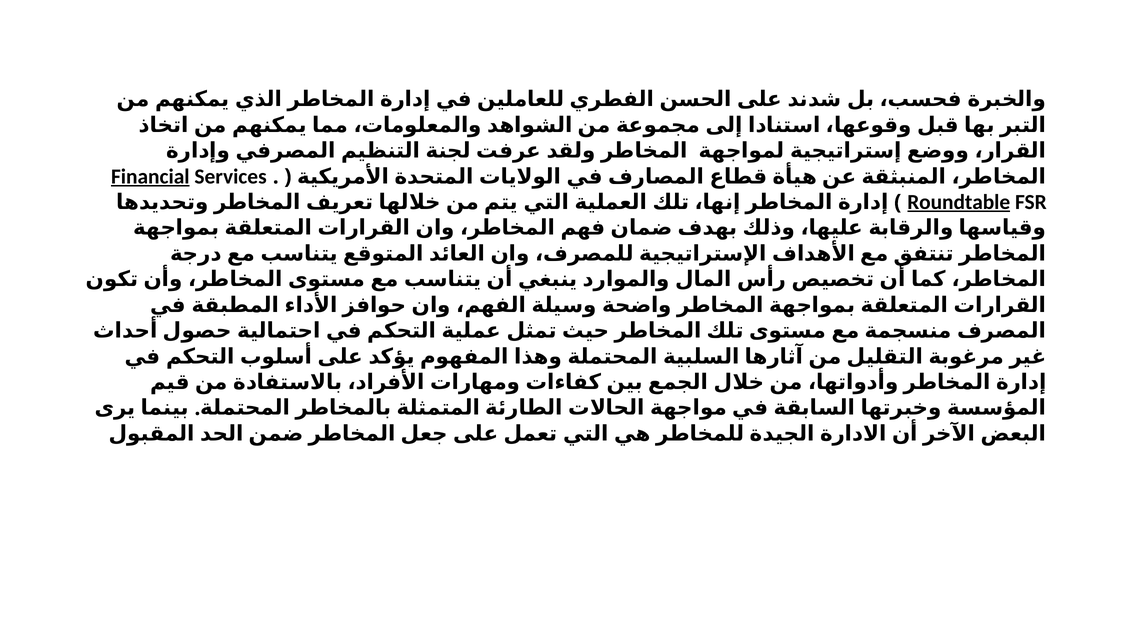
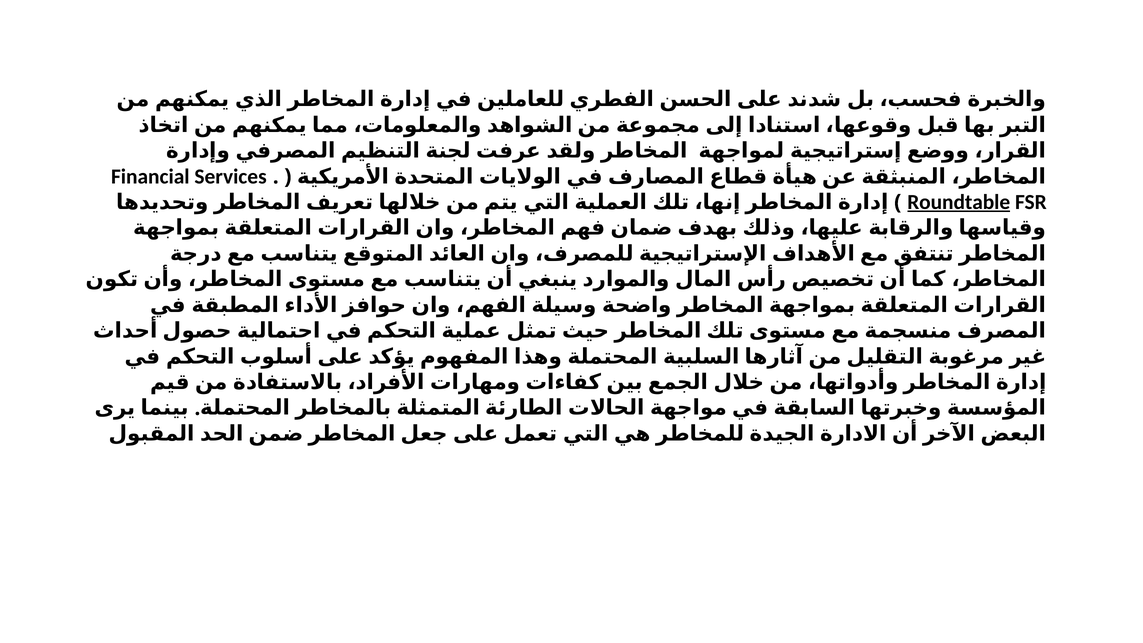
Financial underline: present -> none (150, 176)
